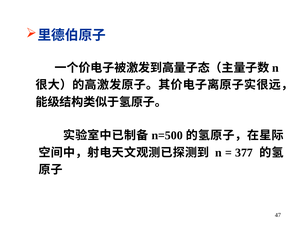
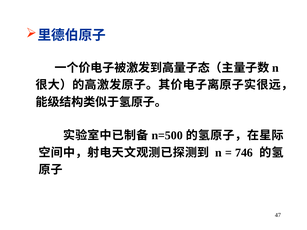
377: 377 -> 746 (244, 153)
